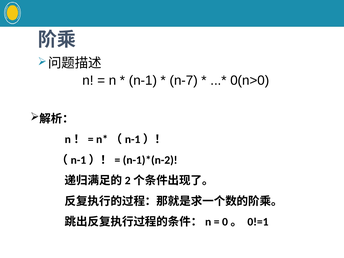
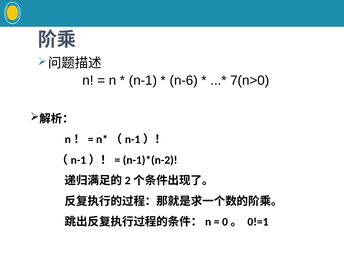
n-7: n-7 -> n-6 (184, 80)
0(n>0: 0(n>0 -> 7(n>0 (250, 80)
